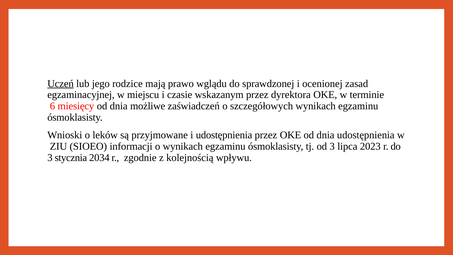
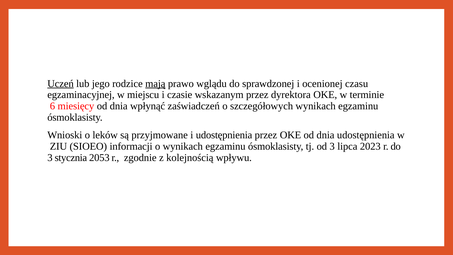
mają underline: none -> present (155, 84)
zasad: zasad -> czasu (357, 84)
możliwe: możliwe -> wpłynąć (148, 106)
2034: 2034 -> 2053 (99, 158)
